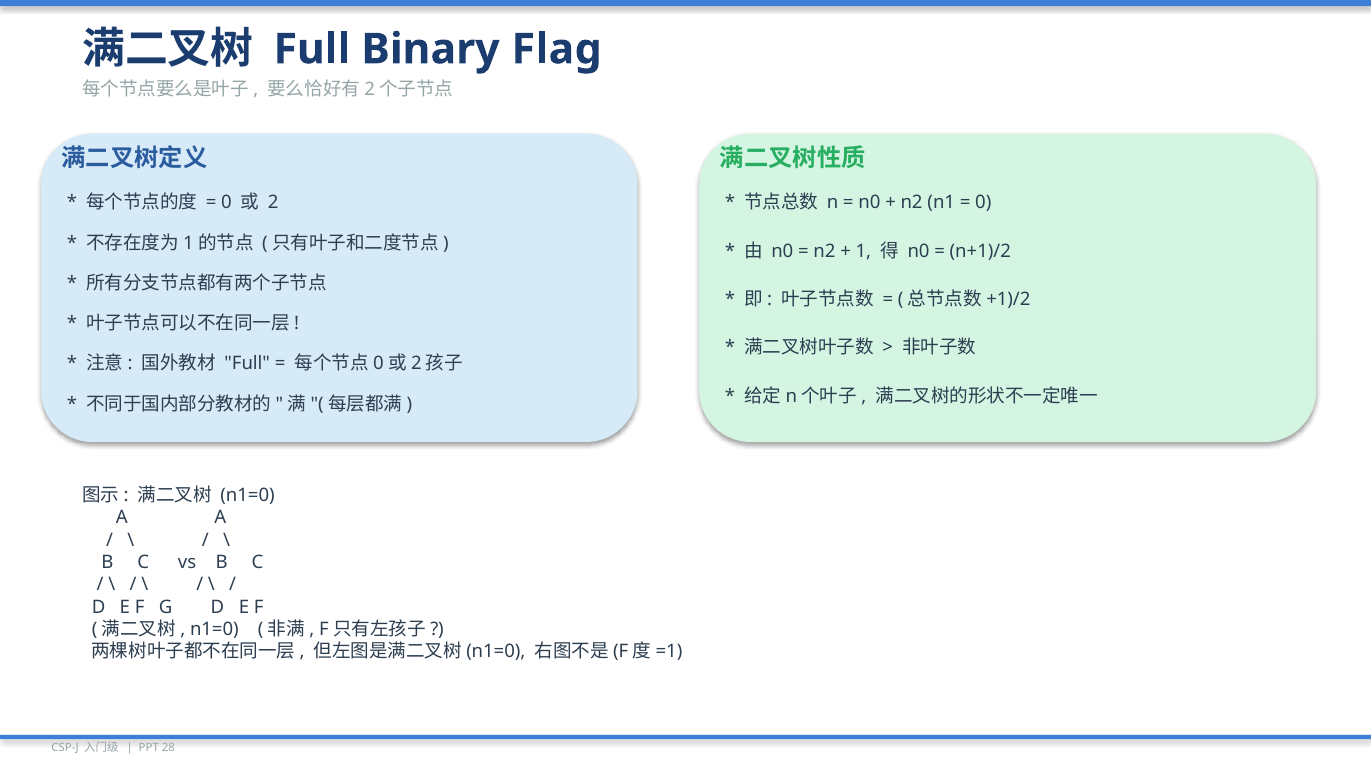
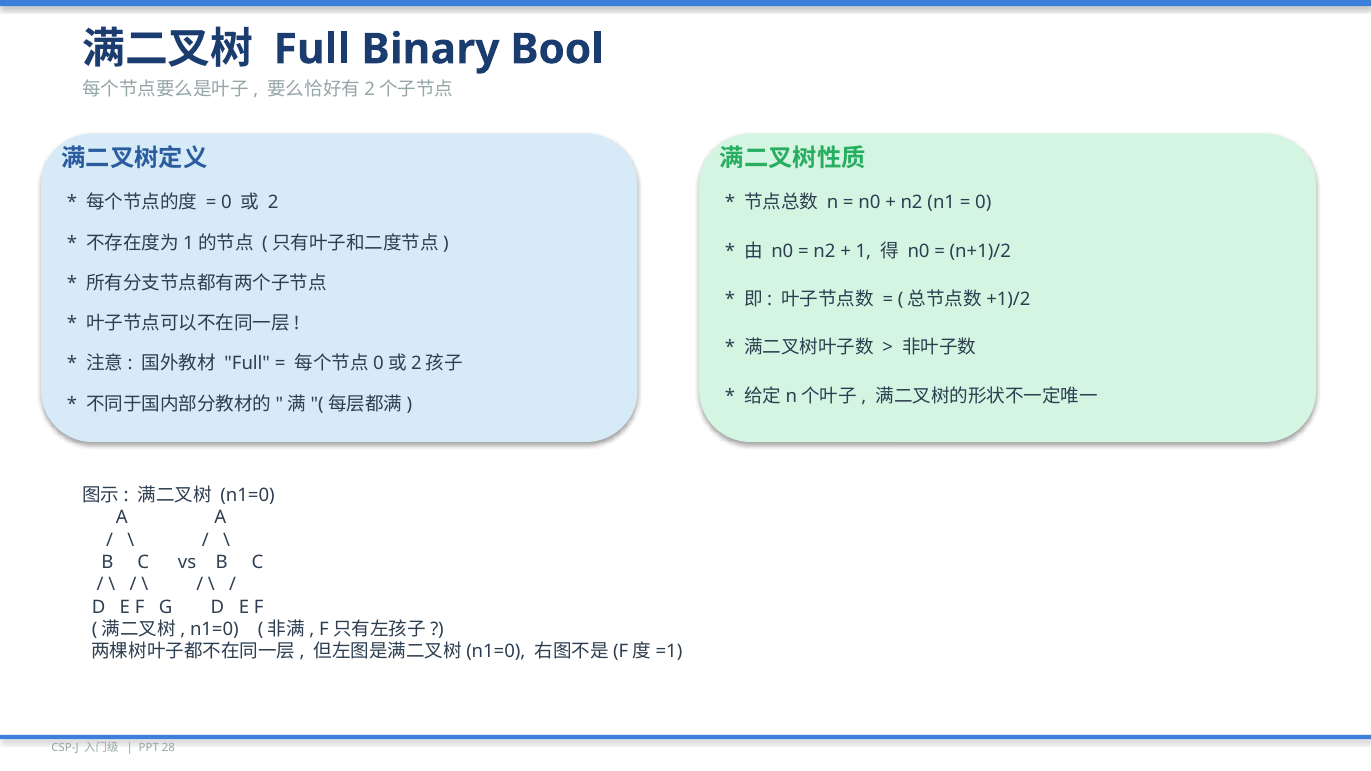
Flag: Flag -> Bool (557, 49)
